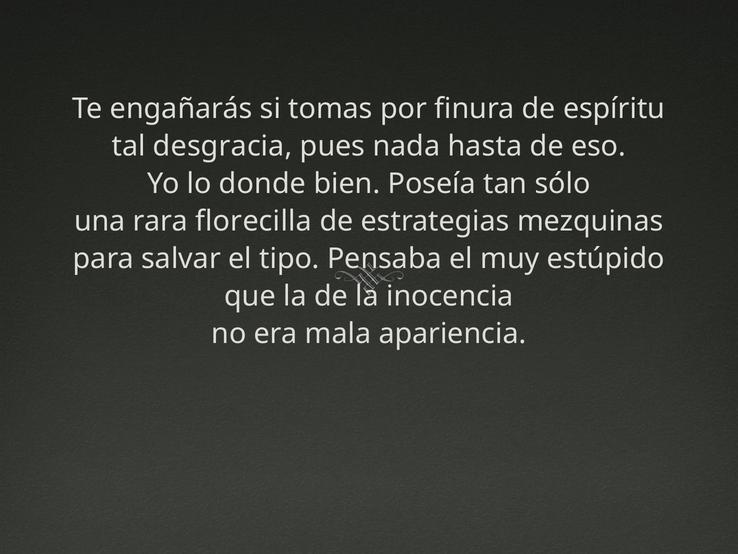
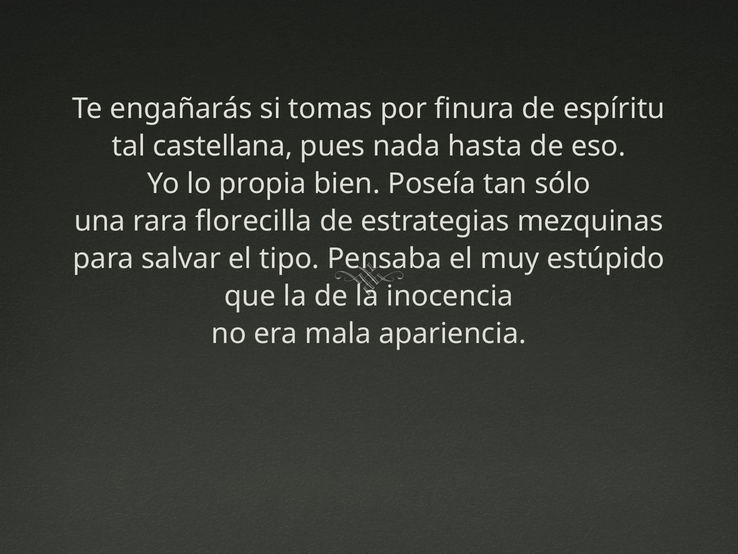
desgracia: desgracia -> castellana (223, 146)
donde: donde -> propia (263, 184)
